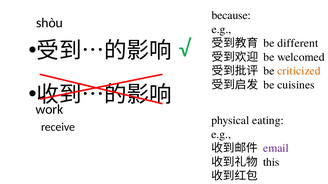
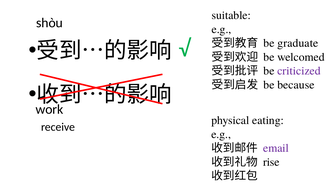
because: because -> suitable (231, 15)
different: different -> graduate (298, 43)
criticized colour: orange -> purple (299, 71)
cuisines: cuisines -> because (296, 85)
this: this -> rise (271, 162)
